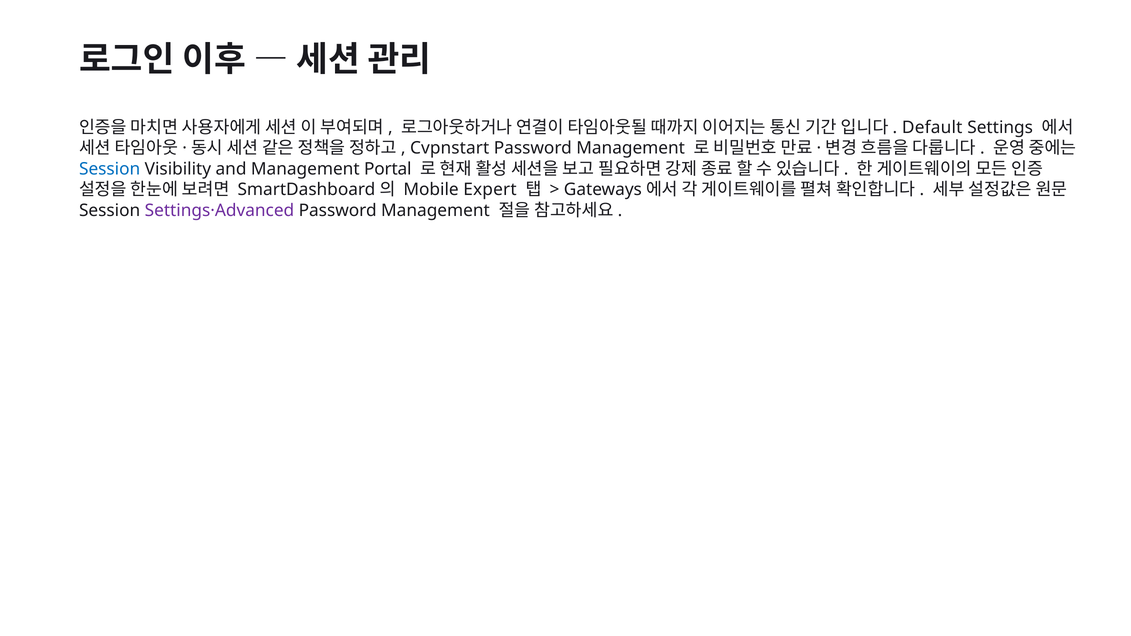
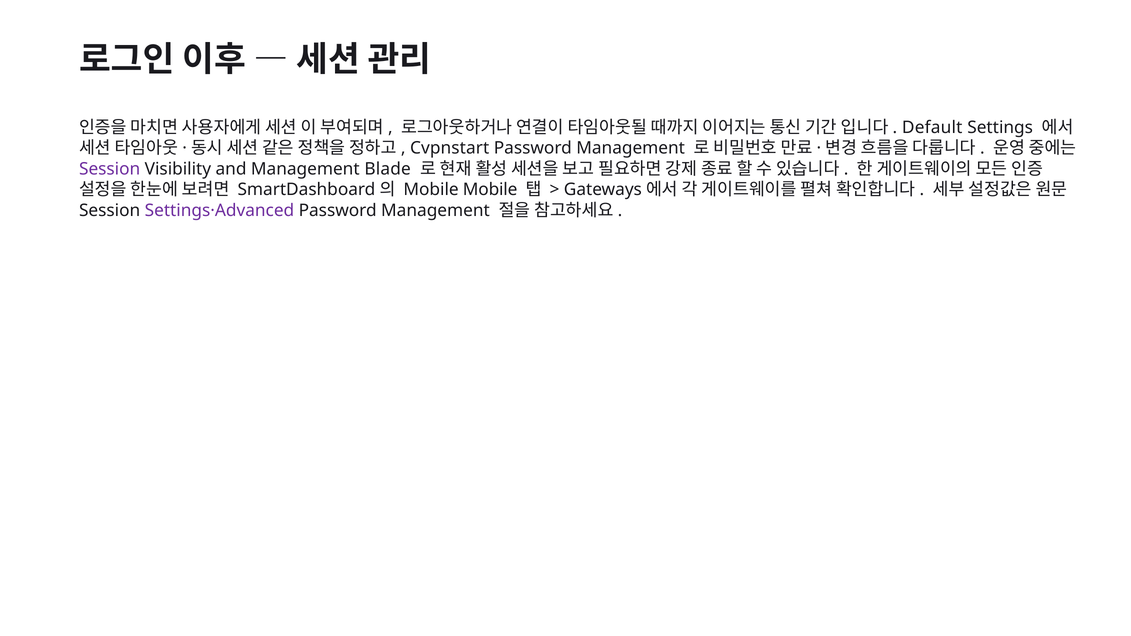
Session colour: blue -> purple (110, 169)
Portal: Portal -> Blade (388, 169)
Mobile Expert: Expert -> Mobile (490, 190)
